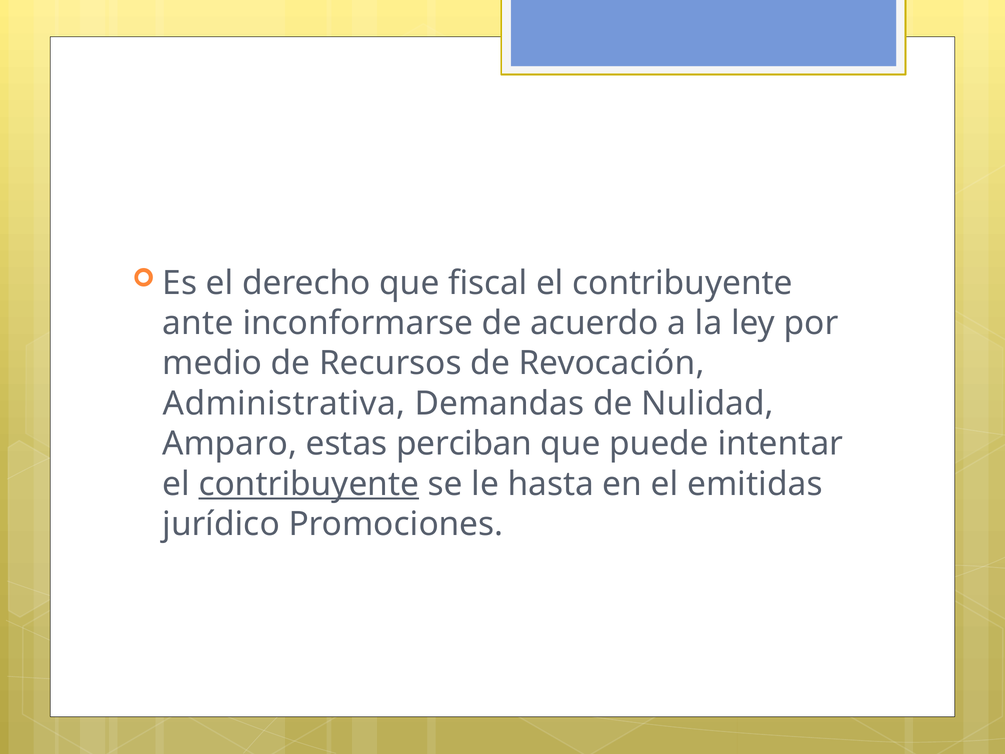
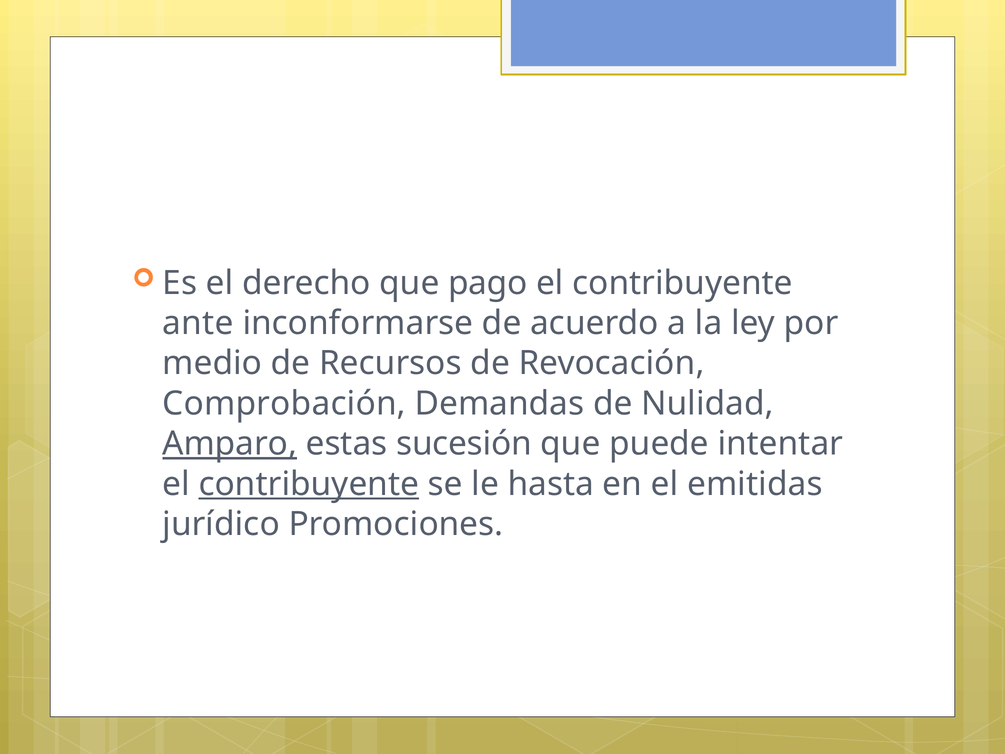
fiscal: fiscal -> pago (488, 283)
Administrativa: Administrativa -> Comprobación (284, 403)
Amparo underline: none -> present (230, 444)
perciban: perciban -> sucesión (464, 444)
